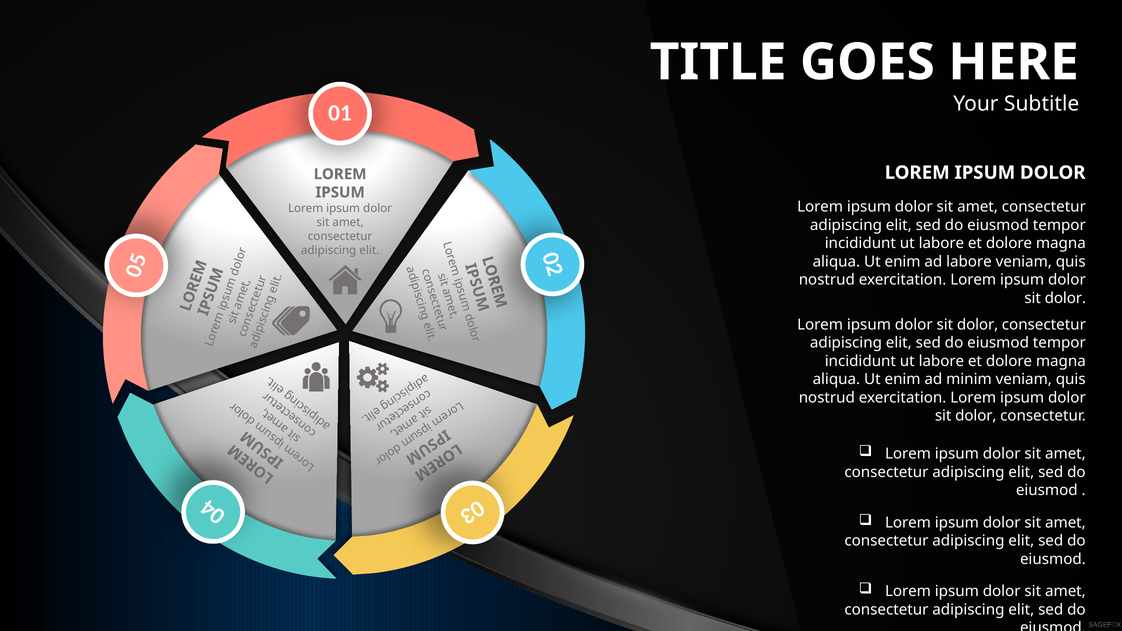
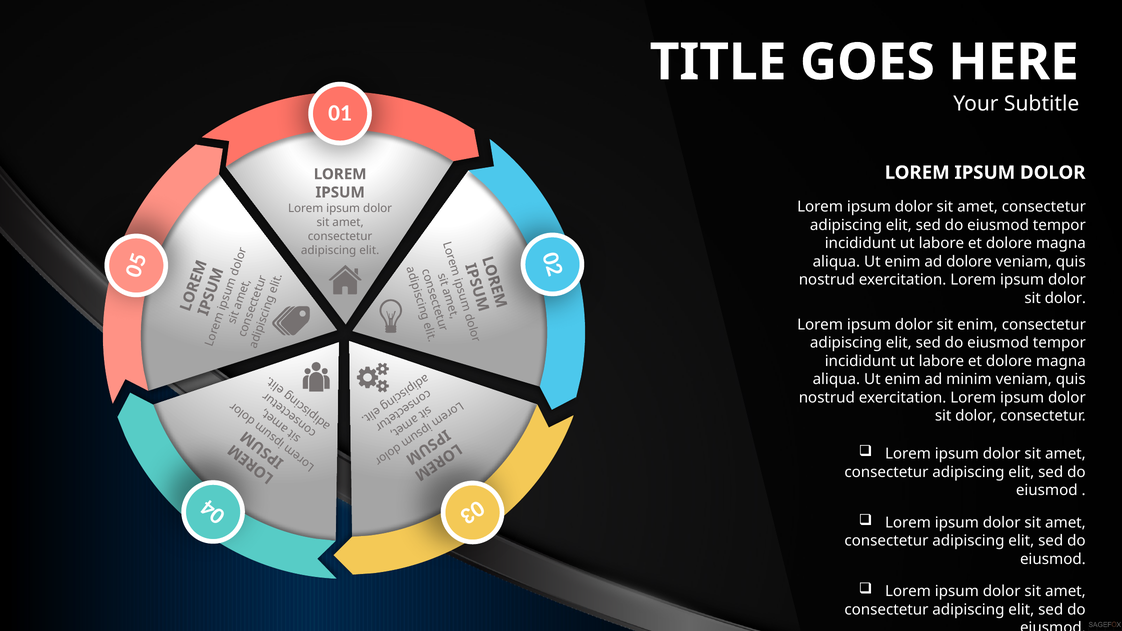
ad labore: labore -> dolore (969, 262)
dolor: dolor -> enim (977, 325)
